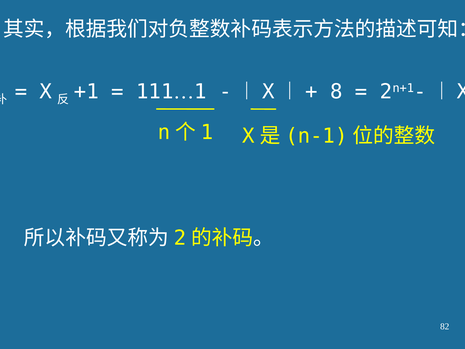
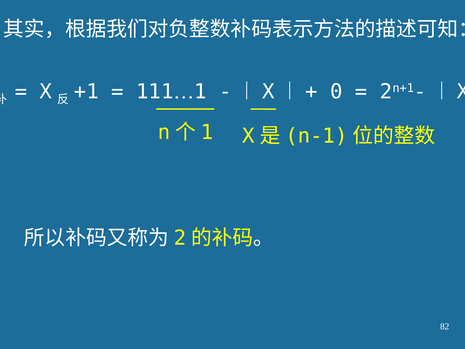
8: 8 -> 0 (336, 92)
